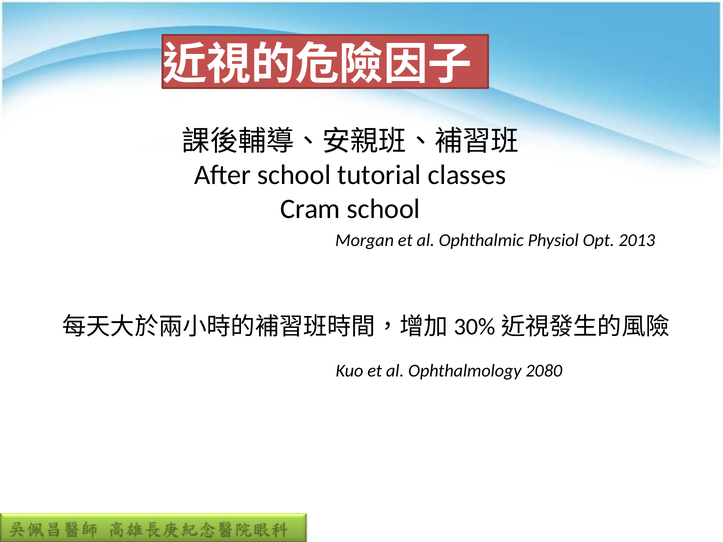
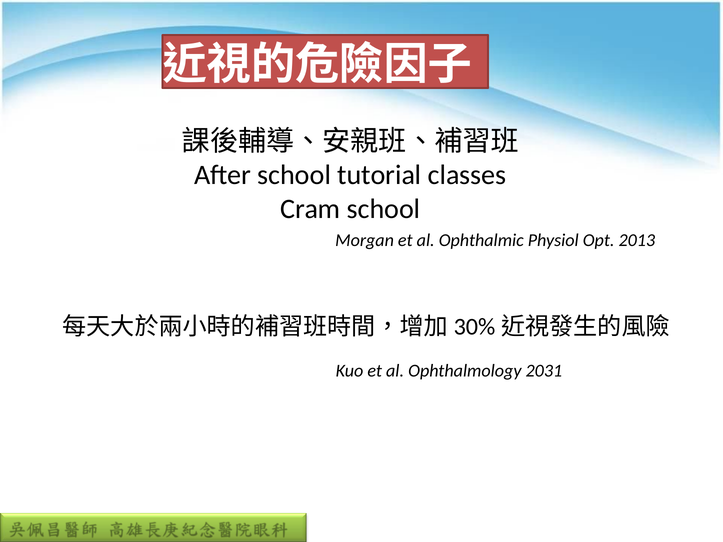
2080: 2080 -> 2031 (544, 371)
